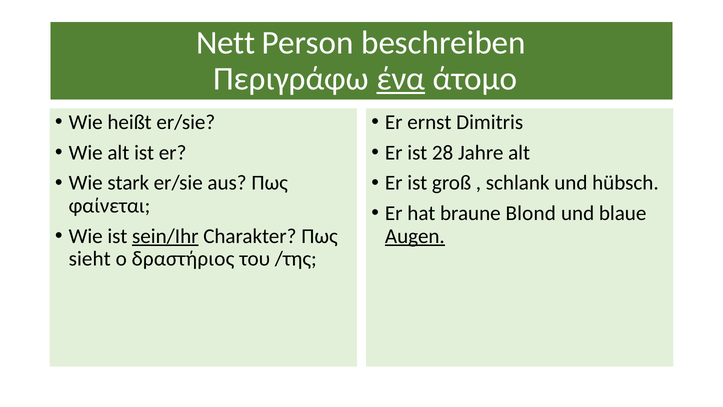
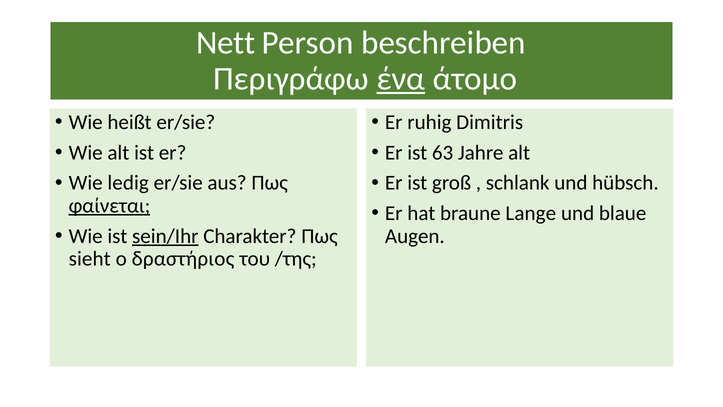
ernst: ernst -> ruhig (429, 122)
28: 28 -> 63 (443, 153)
stark: stark -> ledig (128, 183)
φαίνεται underline: none -> present (109, 206)
Blond: Blond -> Lange (531, 213)
Augen underline: present -> none (415, 236)
